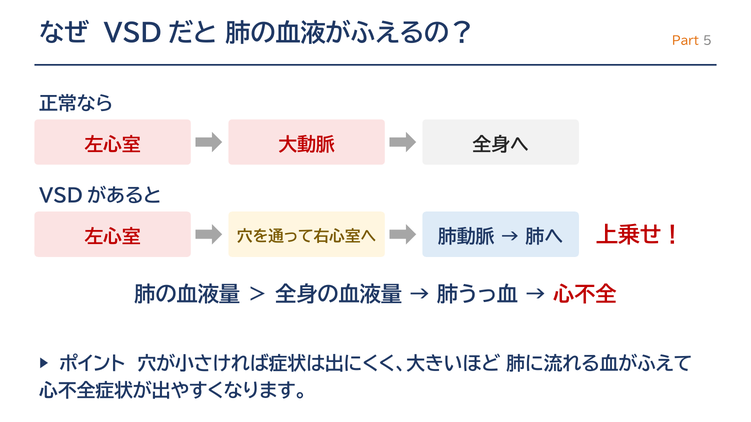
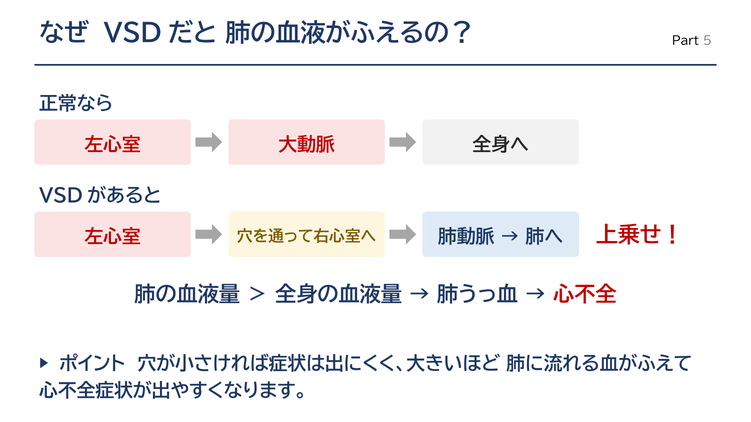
Part colour: orange -> black (685, 41)
